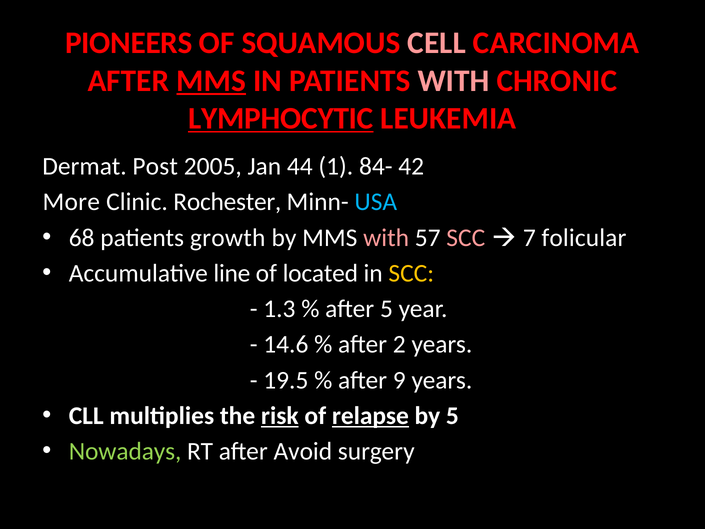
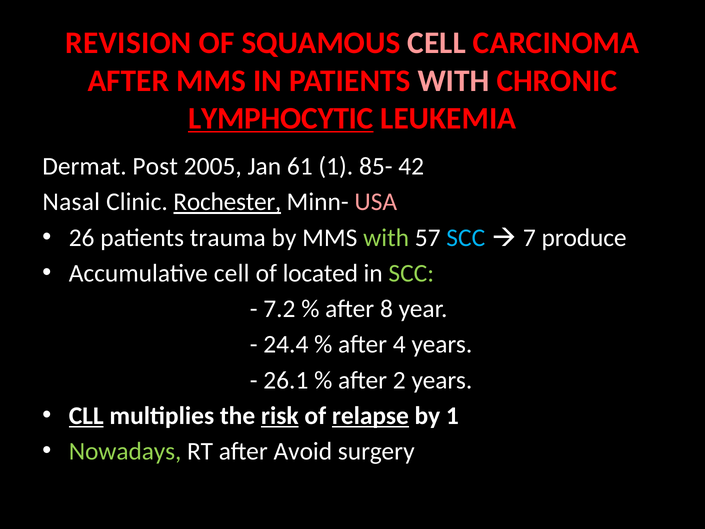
PIONEERS: PIONEERS -> REVISION (129, 43)
MMS underline: present -> none (211, 81)
44: 44 -> 61 (300, 166)
84-: 84- -> 85- (376, 166)
More: More -> Nasal (71, 202)
Rochester underline: none -> present (227, 202)
USA colour: light blue -> pink (376, 202)
68: 68 -> 26 (82, 238)
growth: growth -> trauma (228, 238)
with colour: pink -> light green (386, 238)
SCC colour: pink -> light blue (466, 238)
folicular: folicular -> produce (584, 238)
Accumulative line: line -> cell (232, 273)
SCC colour: yellow -> light green (411, 273)
1.3: 1.3 -> 7.2 (279, 309)
after 5: 5 -> 8 (386, 309)
14.6: 14.6 -> 24.4 (286, 344)
2: 2 -> 4 (399, 344)
19.5: 19.5 -> 26.1 (286, 380)
9: 9 -> 2 (399, 380)
CLL underline: none -> present (86, 416)
by 5: 5 -> 1 (452, 416)
